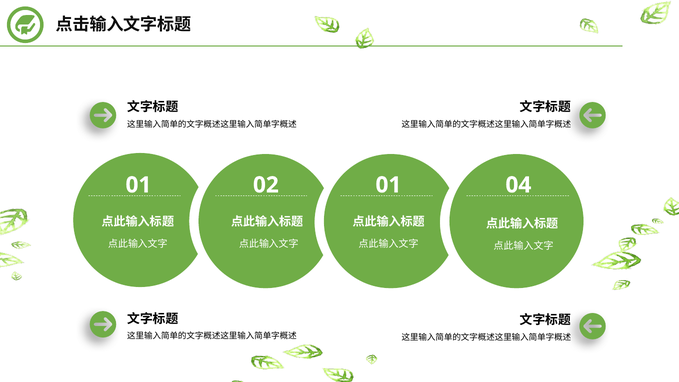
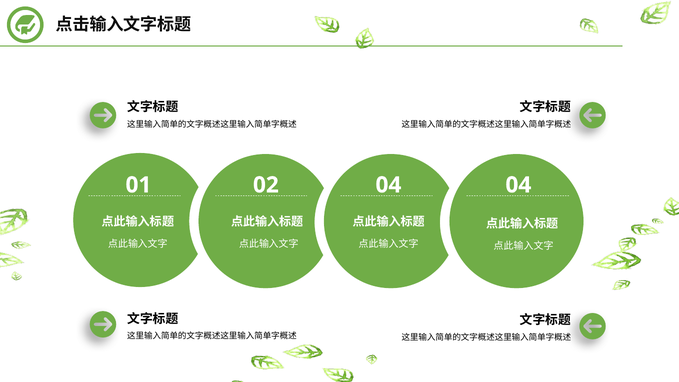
02 01: 01 -> 04 (388, 185)
